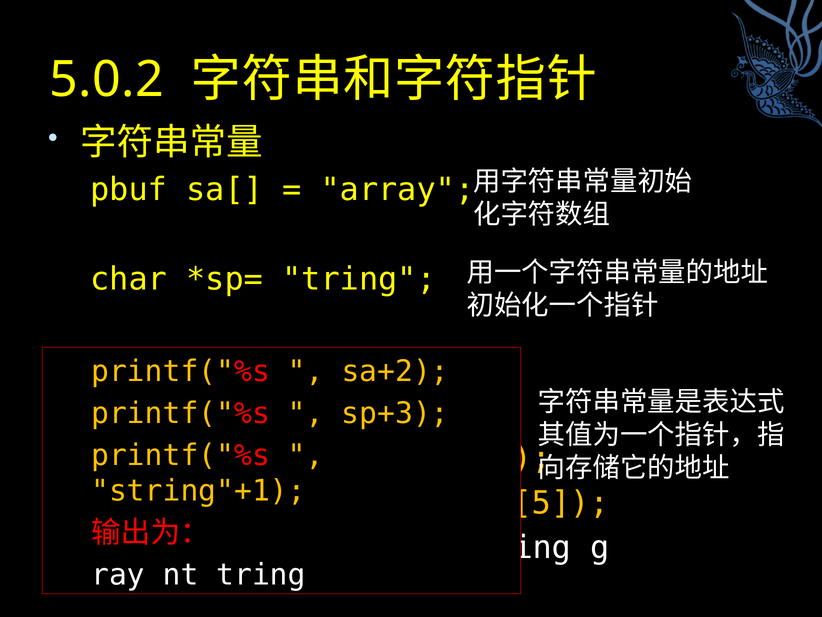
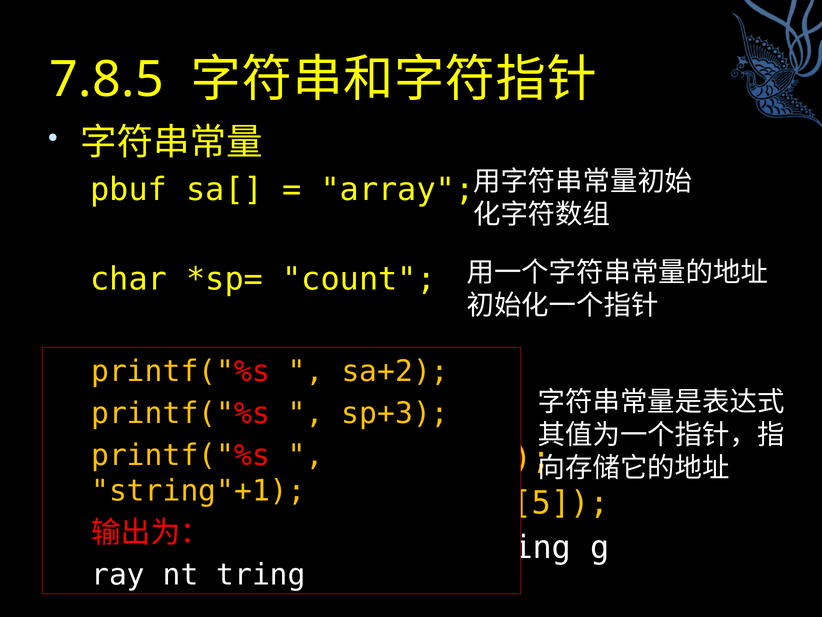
5.0.2: 5.0.2 -> 7.8.5 (107, 80)
tring: tring -> count (359, 279)
